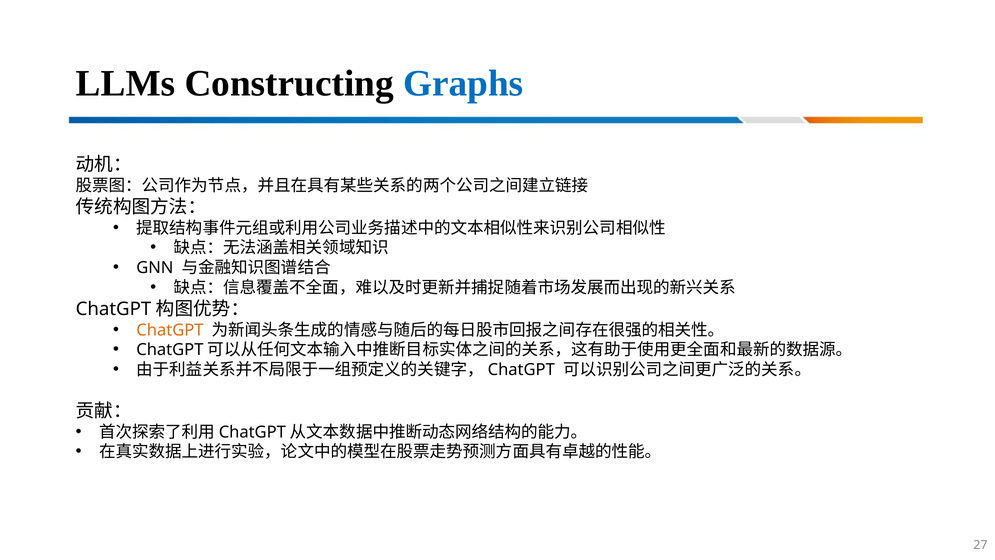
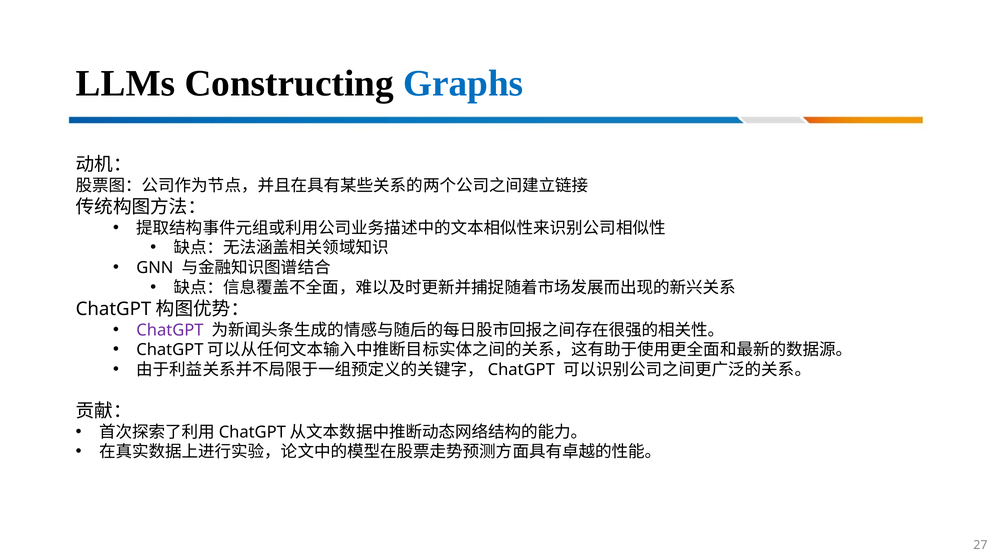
ChatGPT colour: orange -> purple (170, 330)
